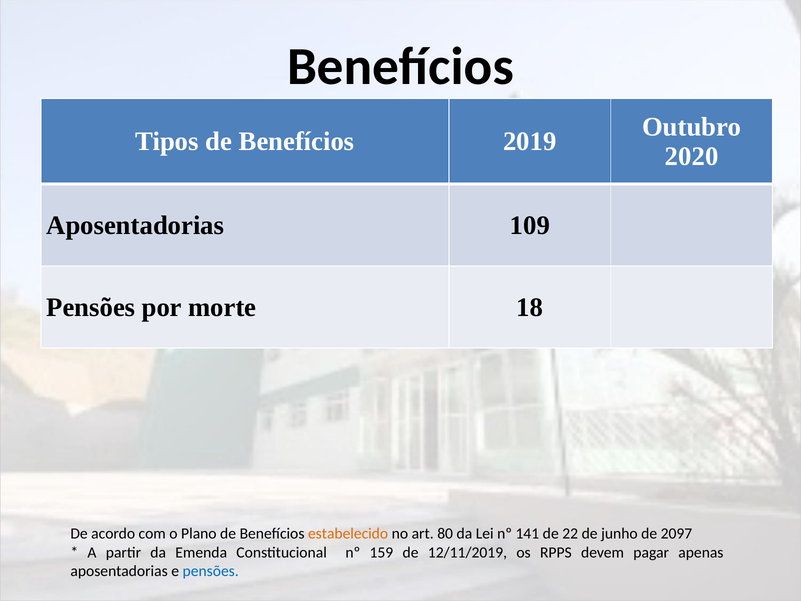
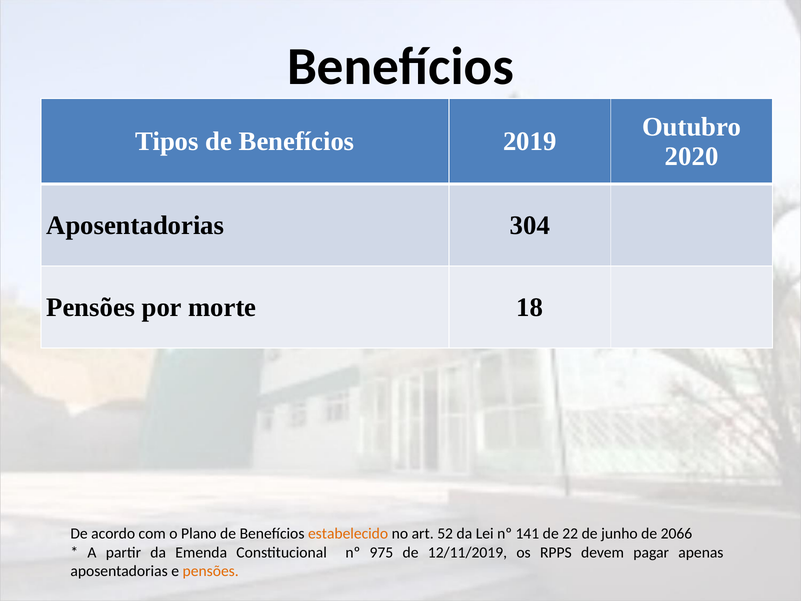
109: 109 -> 304 (530, 225)
80: 80 -> 52 (445, 533)
2097: 2097 -> 2066 (676, 533)
159: 159 -> 975 (381, 552)
pensões colour: blue -> orange (211, 571)
